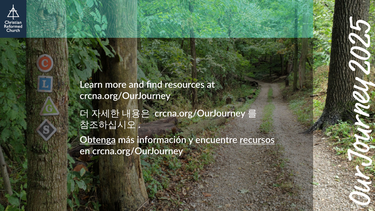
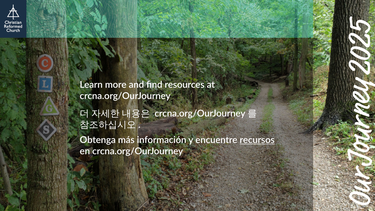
Obtenga underline: present -> none (98, 140)
